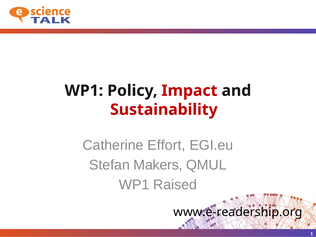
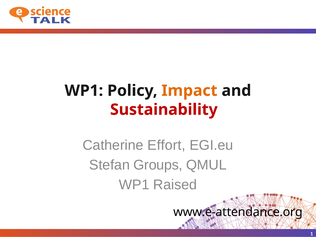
Impact colour: red -> orange (189, 91)
Makers: Makers -> Groups (158, 165)
www.e-readership.org: www.e-readership.org -> www.e-attendance.org (238, 212)
